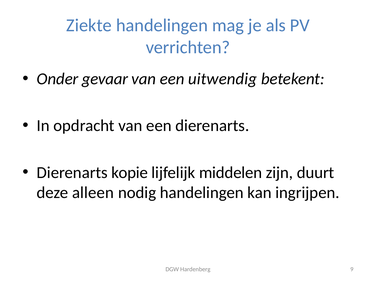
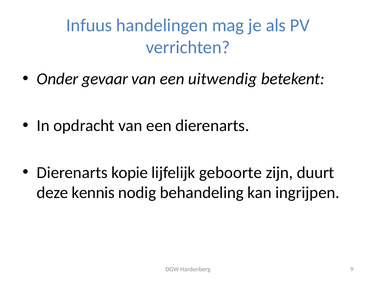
Ziekte: Ziekte -> Infuus (89, 25)
middelen: middelen -> geboorte (230, 172)
alleen: alleen -> kennis (93, 193)
nodig handelingen: handelingen -> behandeling (202, 193)
